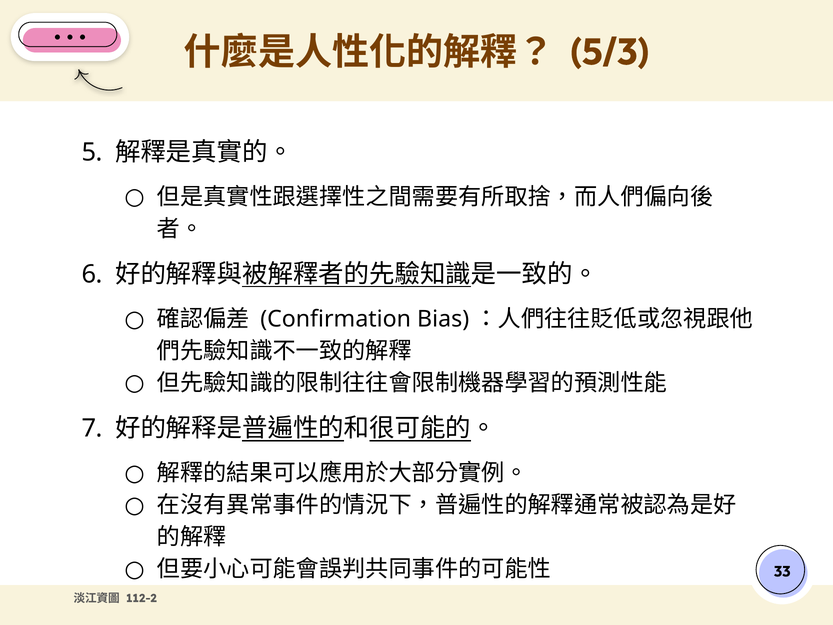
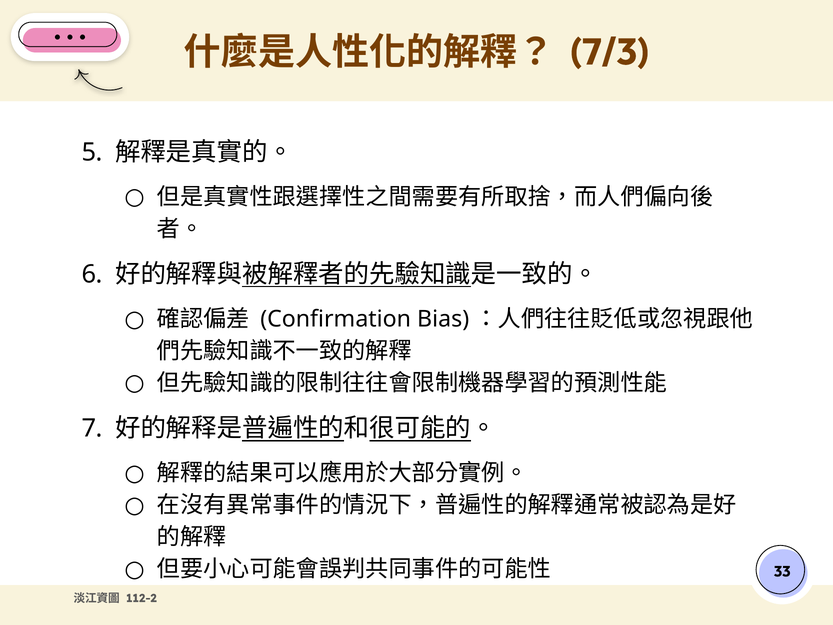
5/3: 5/3 -> 7/3 (610, 52)
